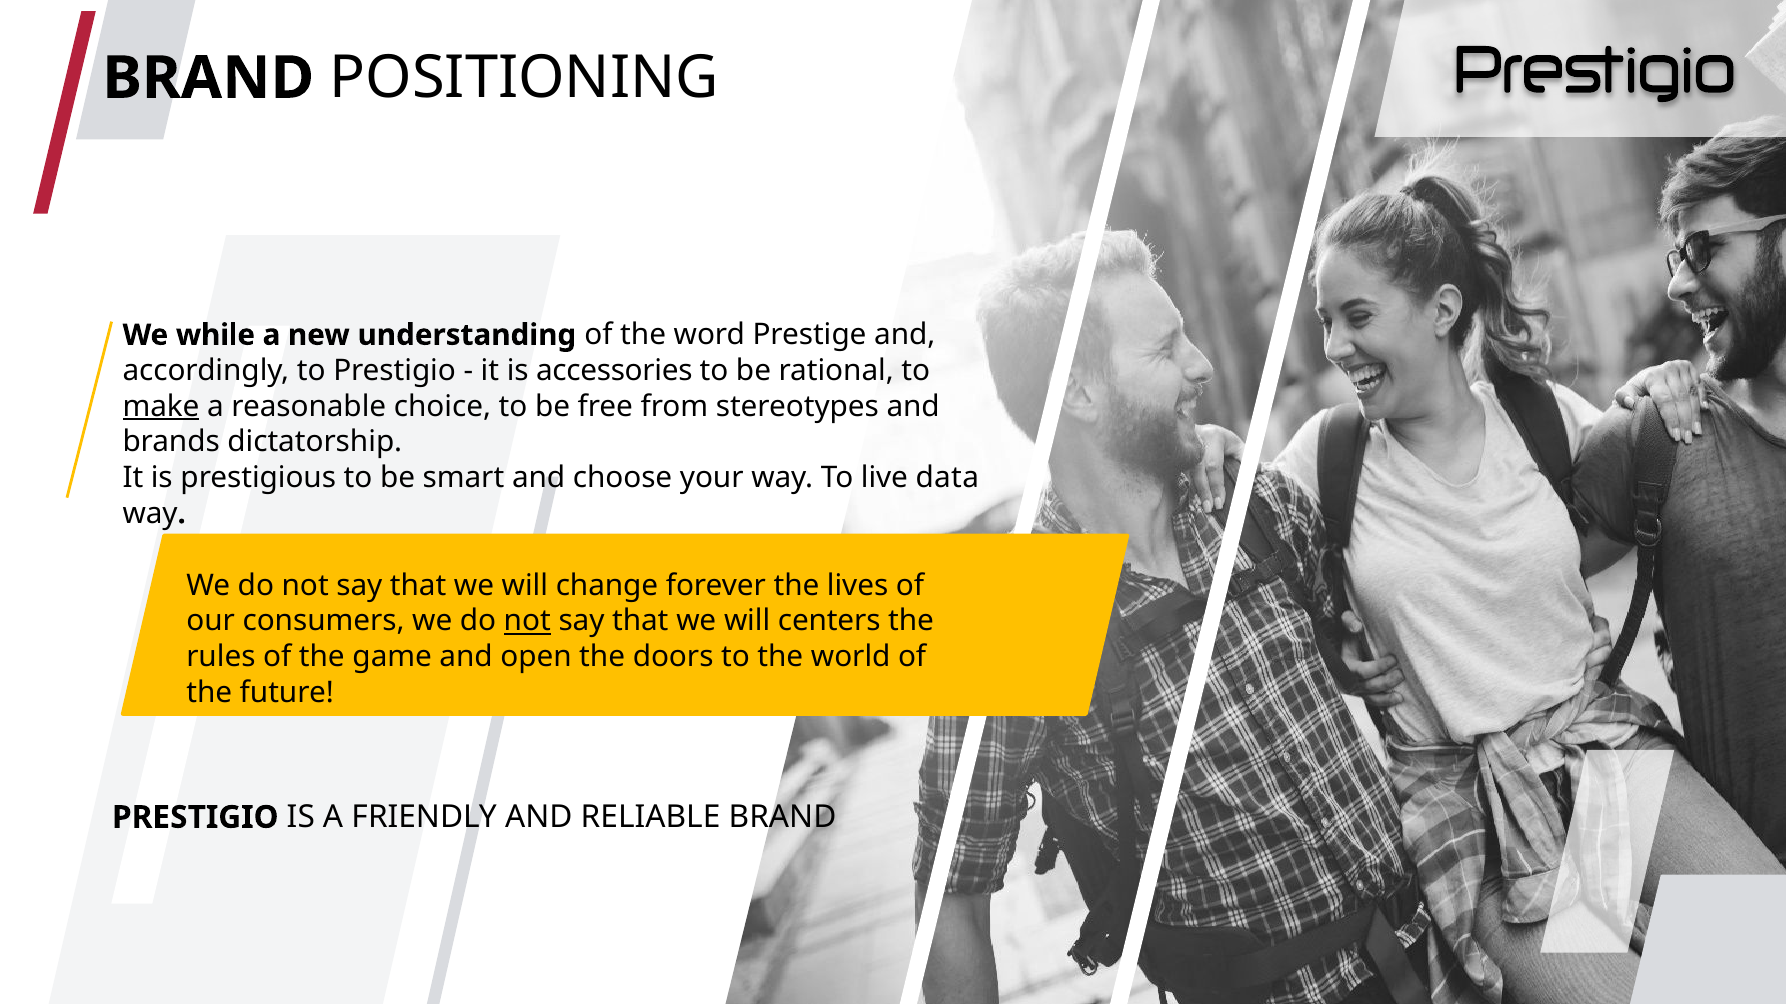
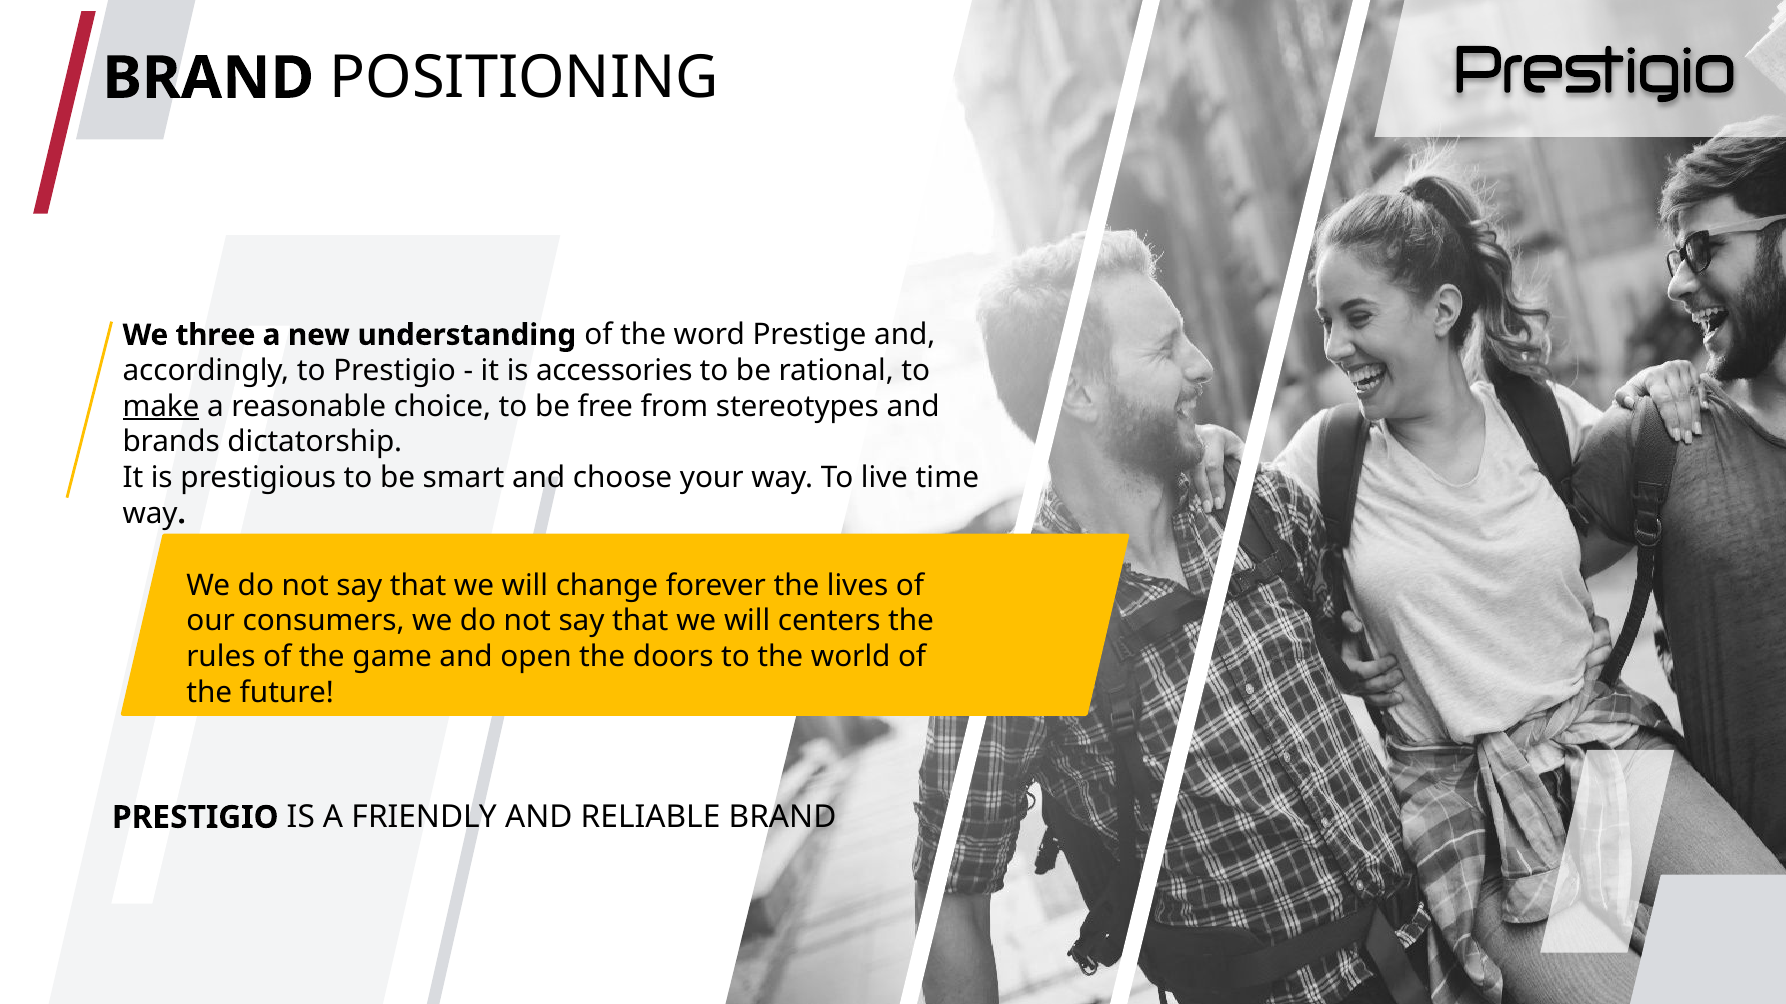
while: while -> three (215, 335)
data: data -> time (947, 478)
not underline: present -> none (527, 621)
